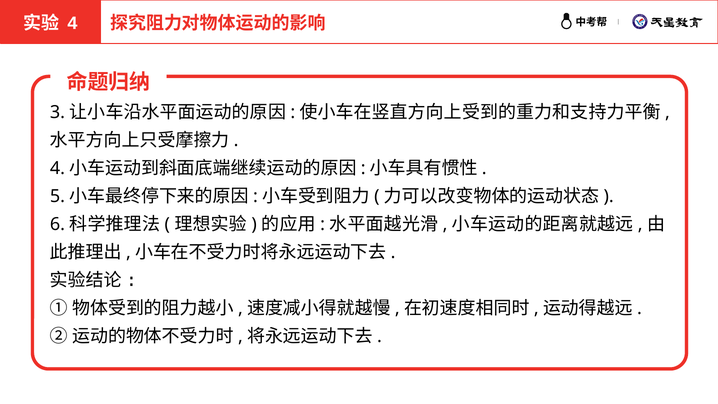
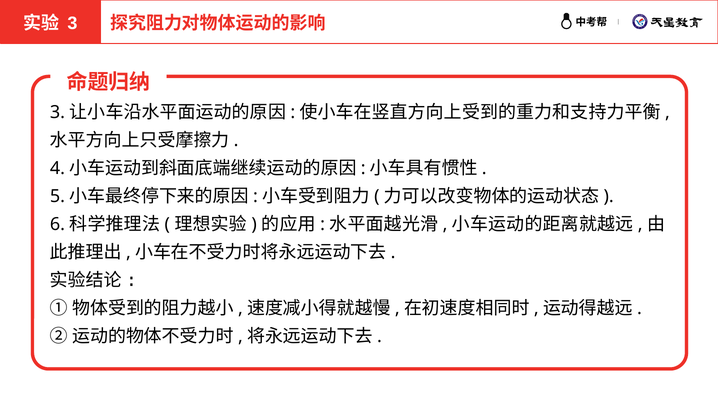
4: 4 -> 3 (72, 23)
